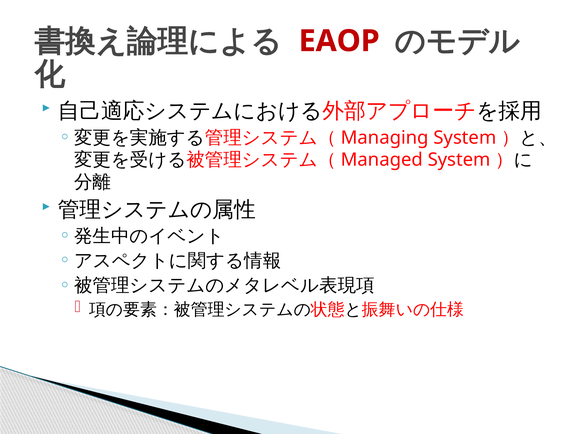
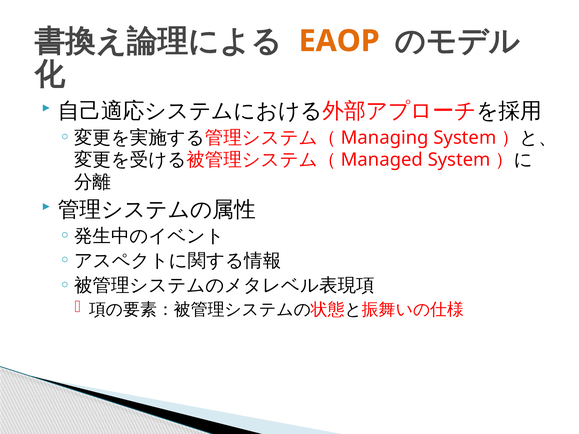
EAOP colour: red -> orange (339, 41)
